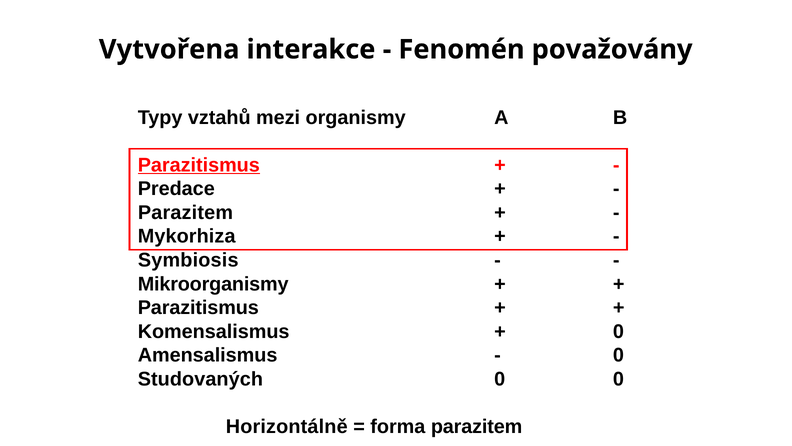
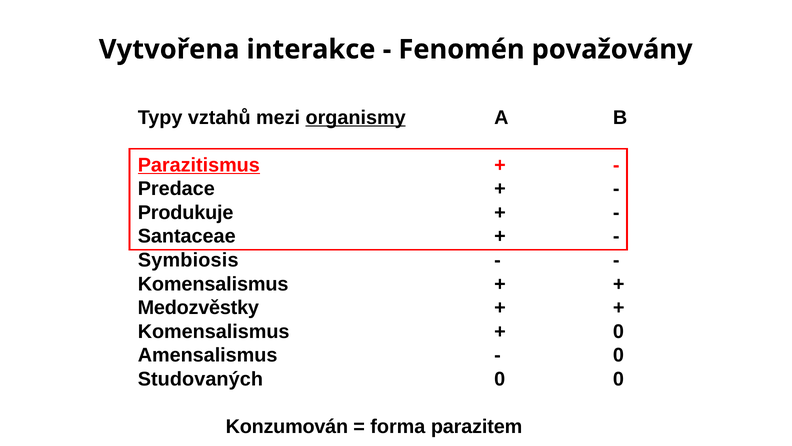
organismy underline: none -> present (356, 117)
Parazitem: Parazitem -> Produkuje (186, 212)
Mykorhiza: Mykorhiza -> Santaceae (187, 236)
Mikroorganismy: Mikroorganismy -> Komensalismus (213, 284)
Parazitismus: Parazitismus -> Medozvěstky (198, 307)
Horizontálně: Horizontálně -> Konzumován (287, 426)
